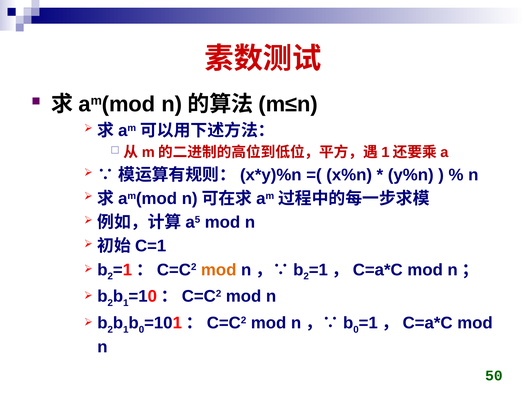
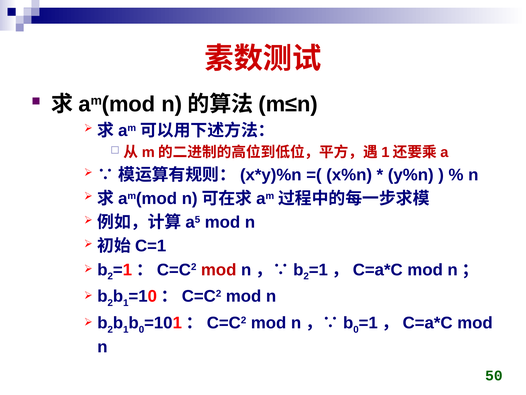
mod colour: orange -> red (219, 269)
